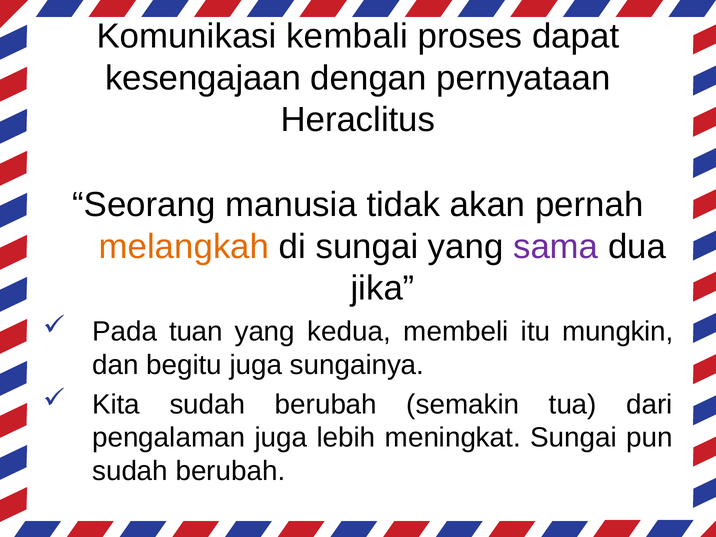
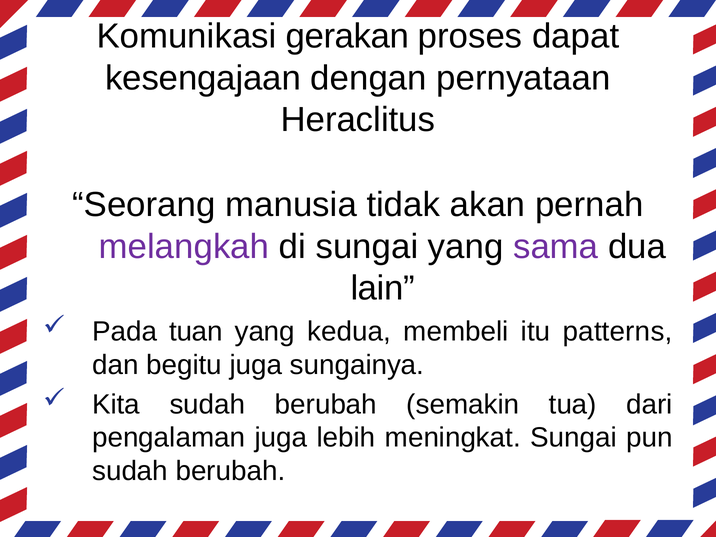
kembali: kembali -> gerakan (347, 36)
melangkah colour: orange -> purple (184, 247)
jika: jika -> lain (383, 288)
mungkin: mungkin -> patterns (618, 332)
